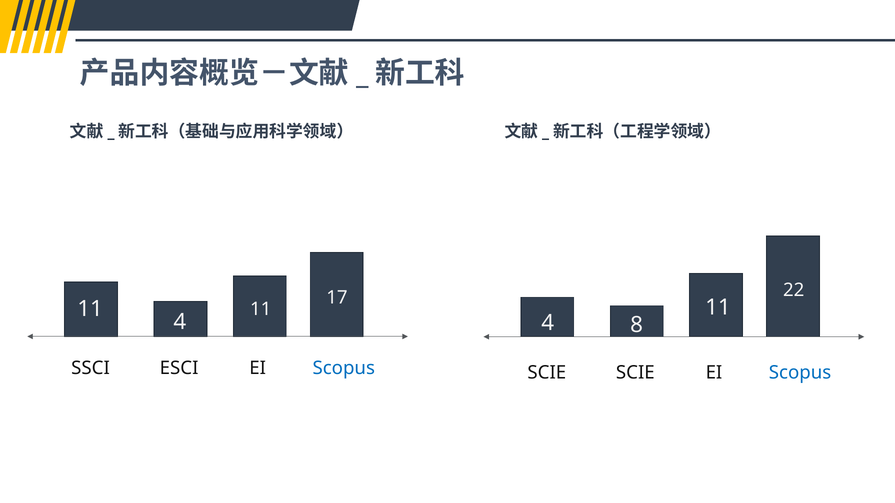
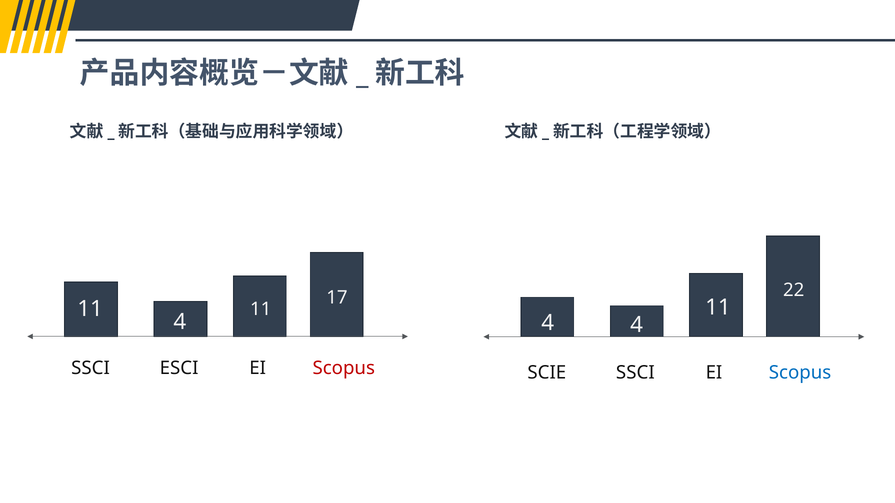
4 8: 8 -> 4 (637, 325)
Scopus colour: blue -> red (344, 368)
SCIE SCIE: SCIE -> SSCI (635, 373)
